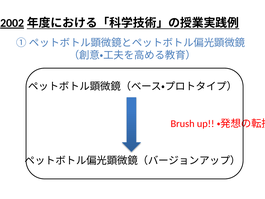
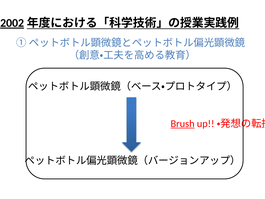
Brush underline: none -> present (183, 123)
